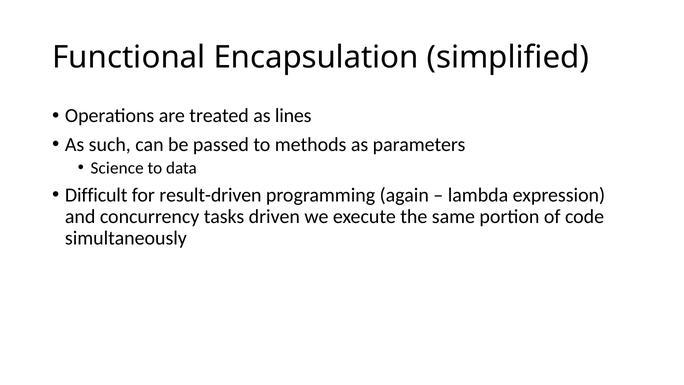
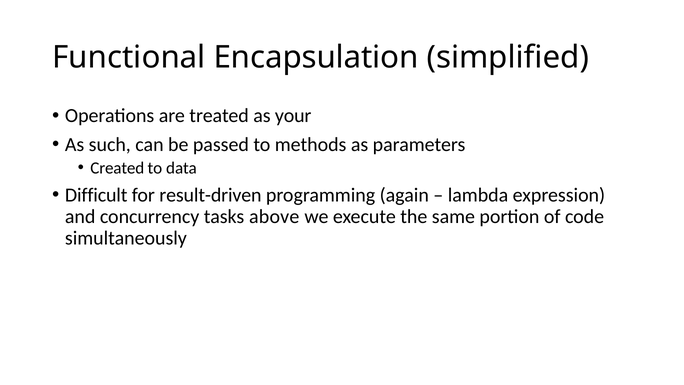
lines: lines -> your (293, 116)
Science: Science -> Created (117, 168)
driven: driven -> above (274, 217)
